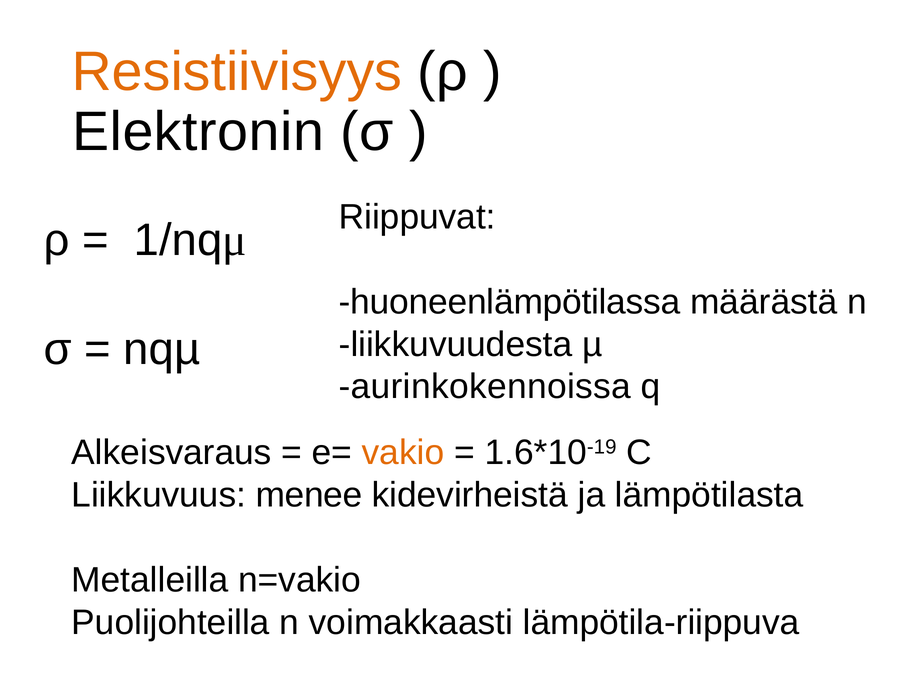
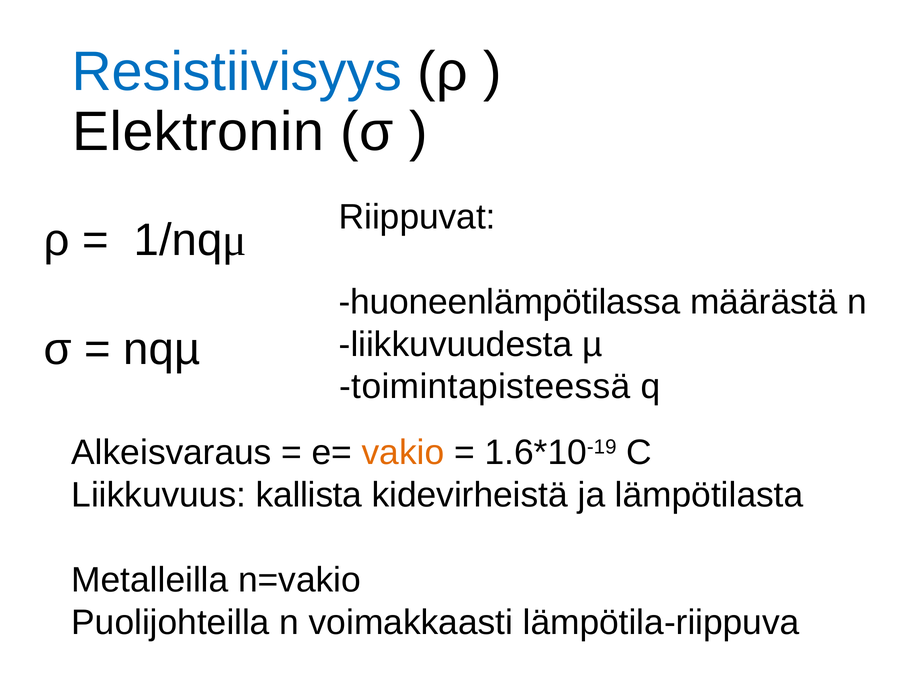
Resistiivisyys colour: orange -> blue (237, 72)
aurinkokennoissa: aurinkokennoissa -> toimintapisteessä (485, 387)
menee: menee -> kallista (309, 495)
